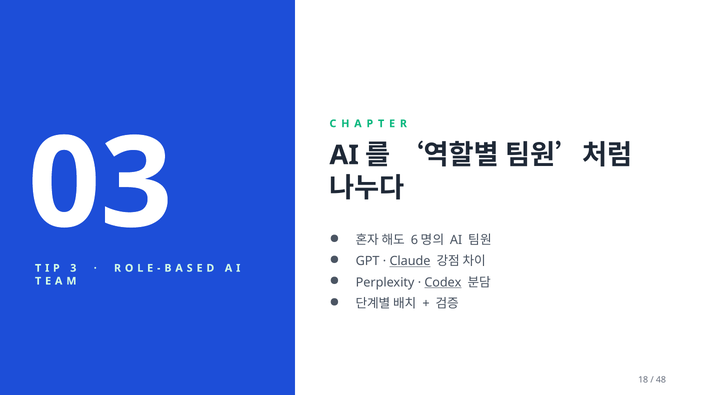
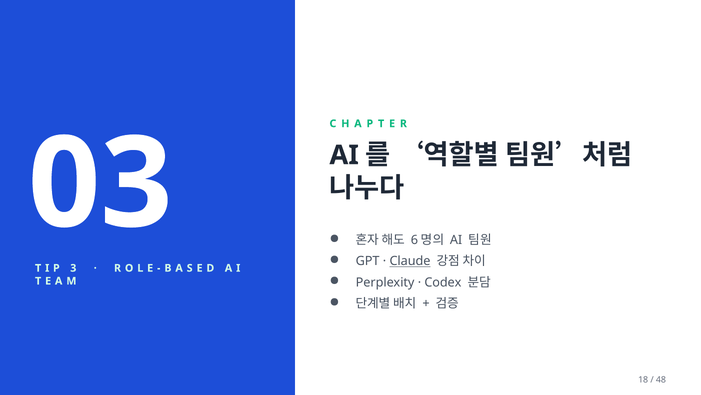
Codex underline: present -> none (443, 282)
